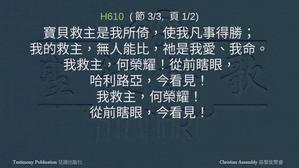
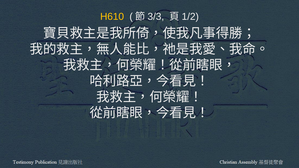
H610 colour: light green -> yellow (112, 17)
